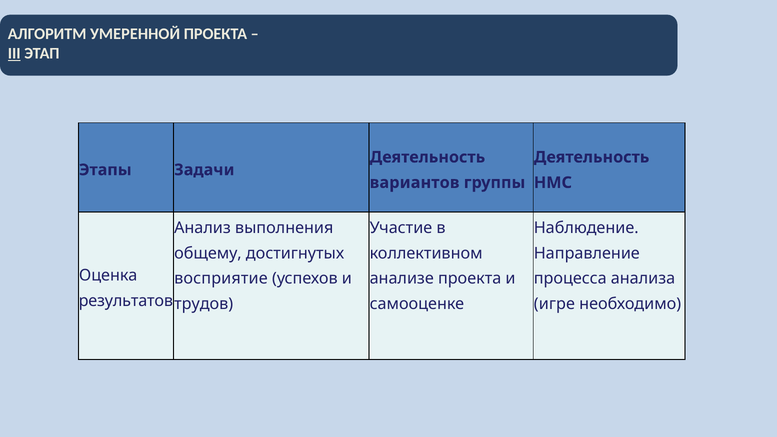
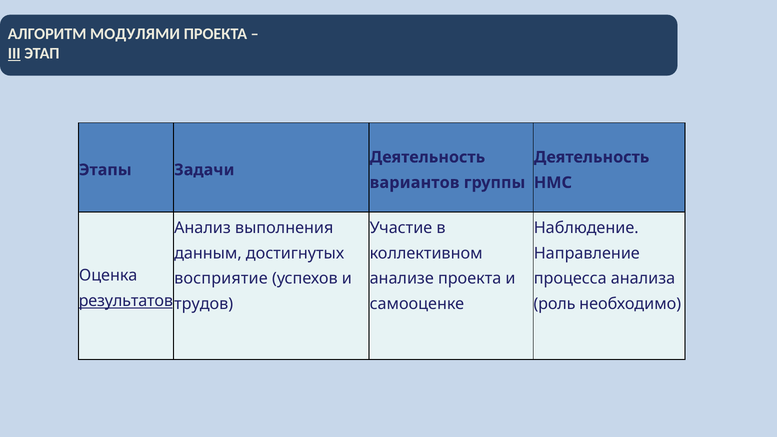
УМЕРЕННОЙ: УМЕРЕННОЙ -> МОДУЛЯМИ (135, 34)
общему: общему -> данным (208, 253)
результатов underline: none -> present (126, 301)
игре: игре -> роль (555, 304)
